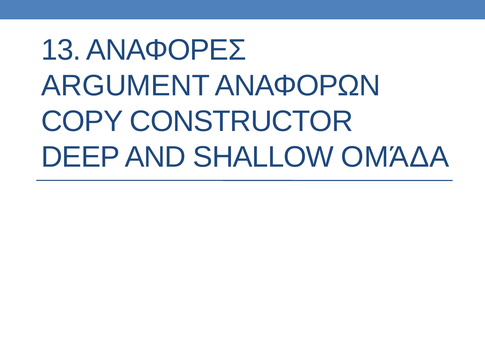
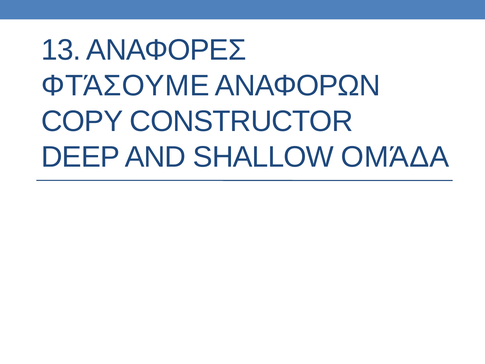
ARGUMENT: ARGUMENT -> ΦΤΆΣΟΥΜΕ (125, 86)
